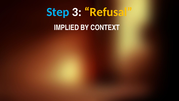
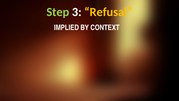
Step colour: light blue -> light green (58, 12)
